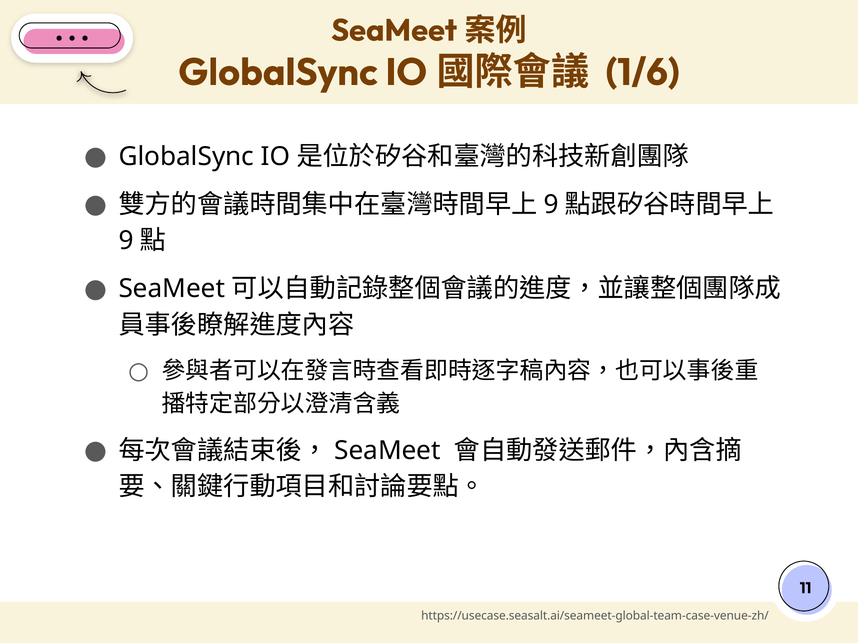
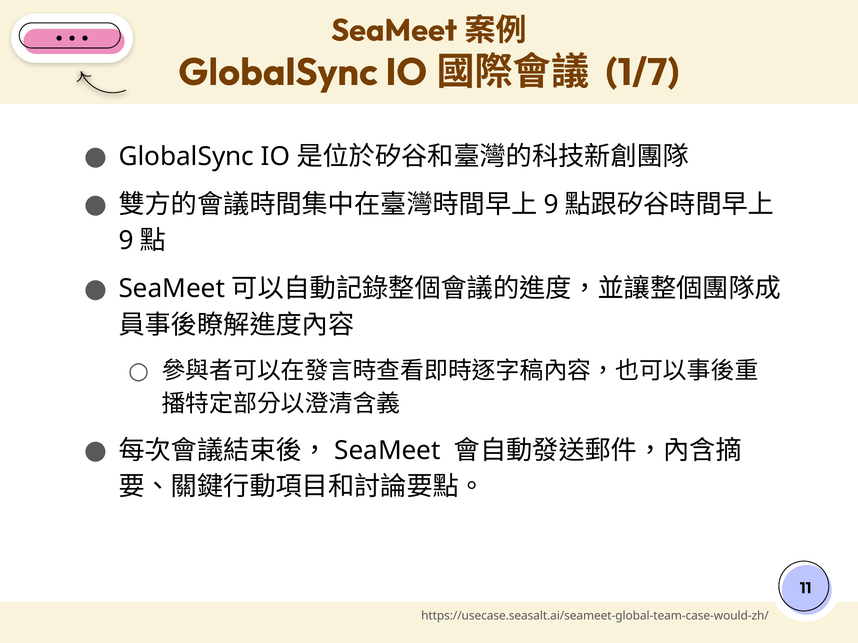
1/6: 1/6 -> 1/7 (642, 72)
https://usecase.seasalt.ai/seameet-global-team-case-venue-zh/: https://usecase.seasalt.ai/seameet-global-team-case-venue-zh/ -> https://usecase.seasalt.ai/seameet-global-team-case-would-zh/ (595, 616)
